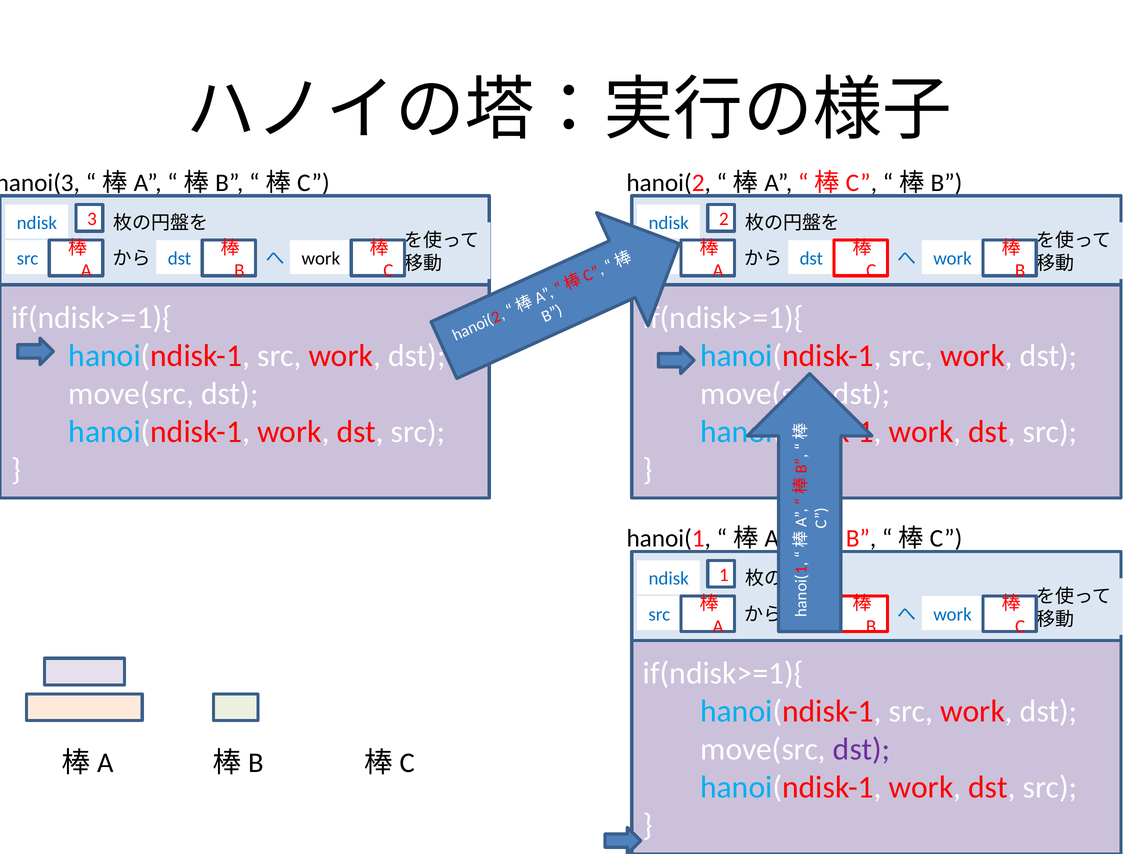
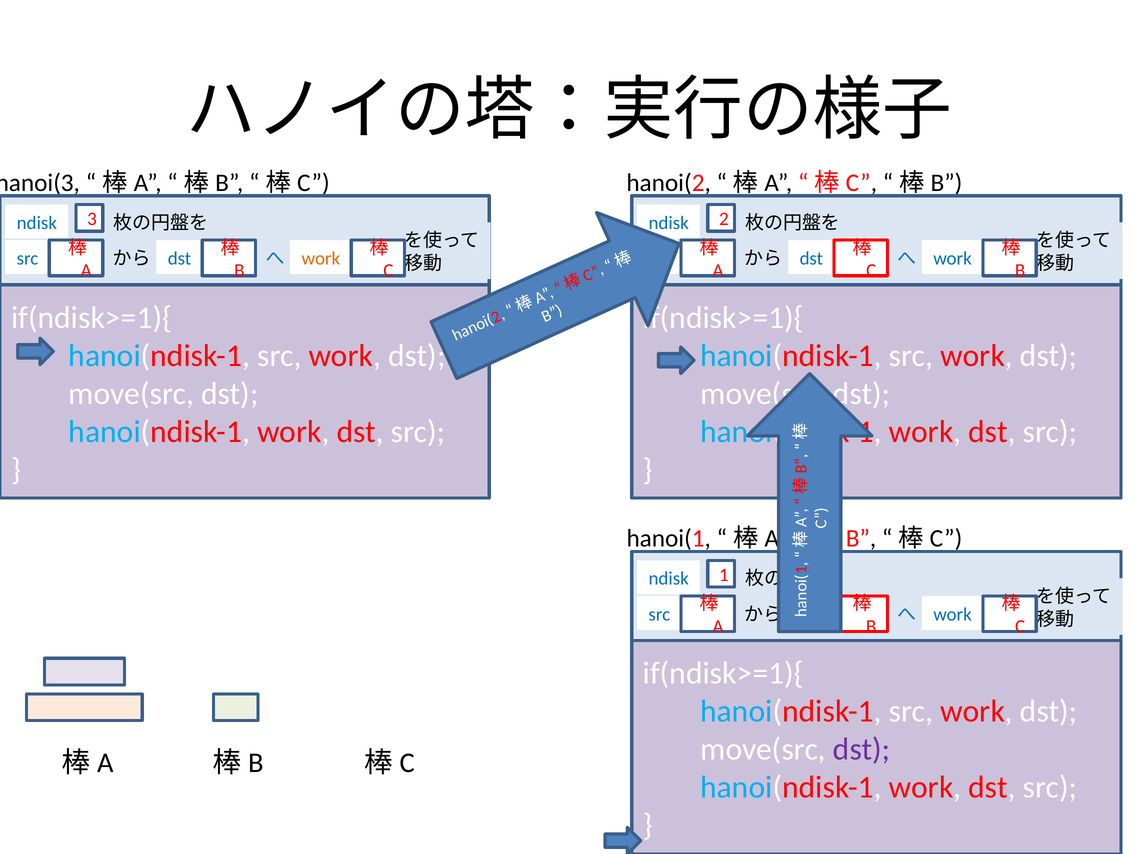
work colour: black -> orange (321, 259)
